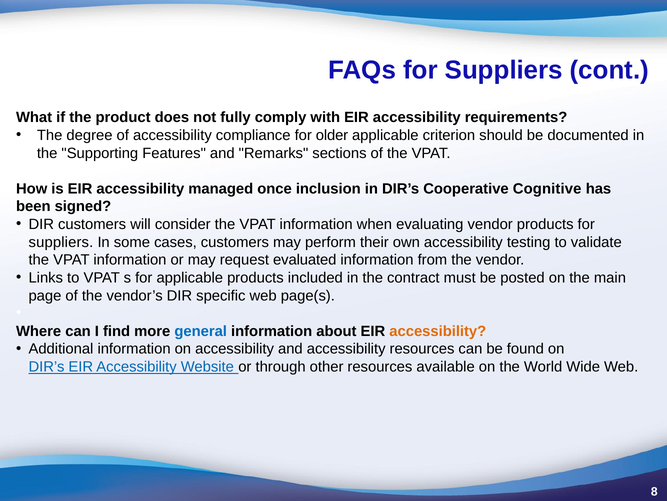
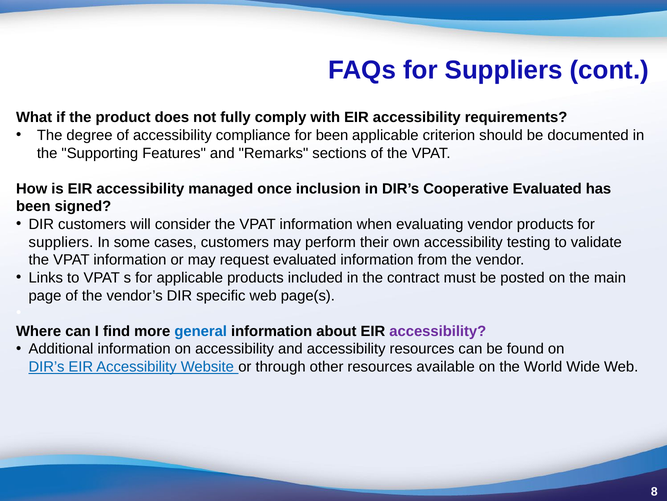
for older: older -> been (332, 135)
Cooperative Cognitive: Cognitive -> Evaluated (547, 189)
accessibility colour: orange -> purple (438, 331)
